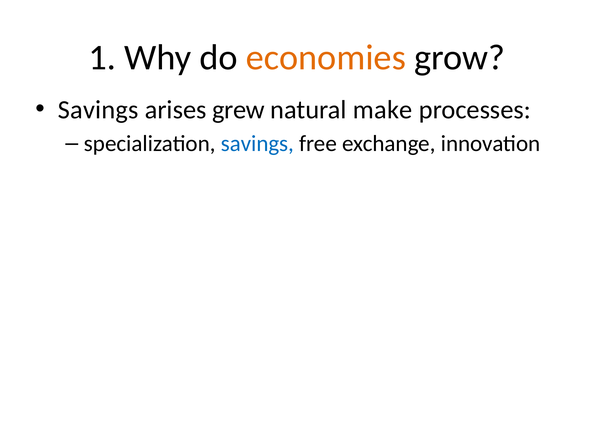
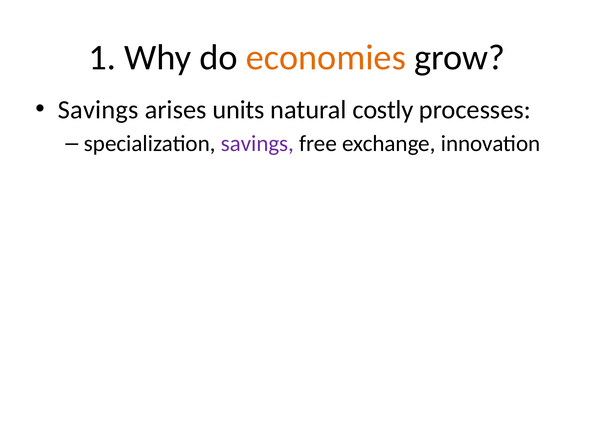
grew: grew -> units (238, 110)
make: make -> costly (383, 110)
savings colour: blue -> purple (257, 144)
